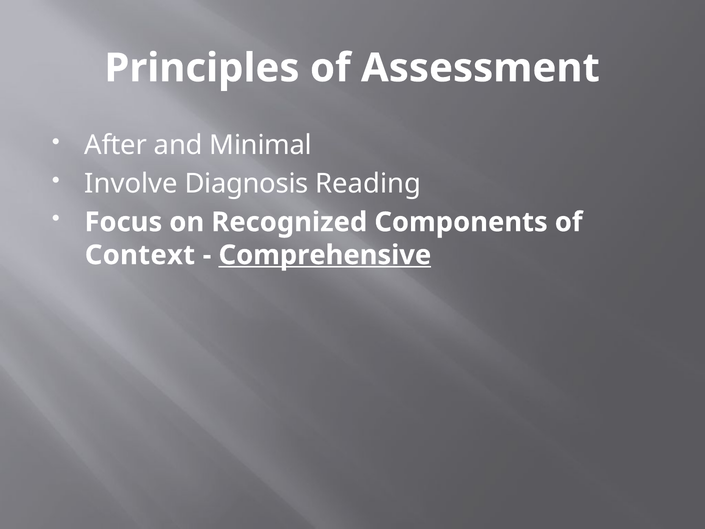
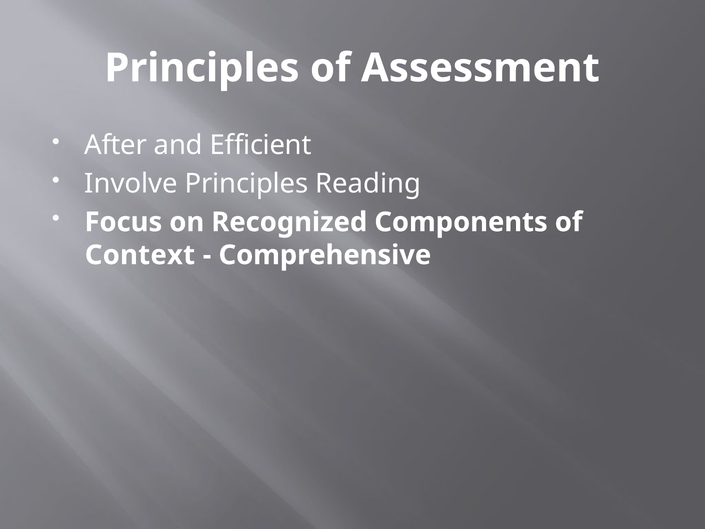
Minimal: Minimal -> Efficient (261, 145)
Involve Diagnosis: Diagnosis -> Principles (246, 184)
Comprehensive underline: present -> none (325, 255)
